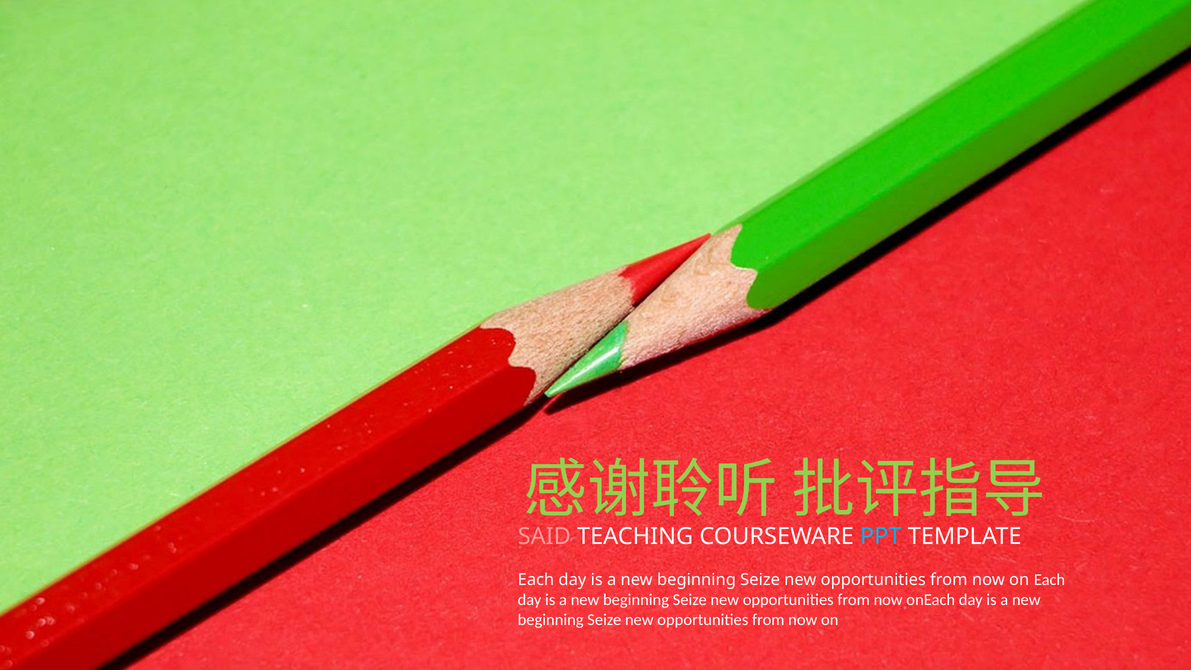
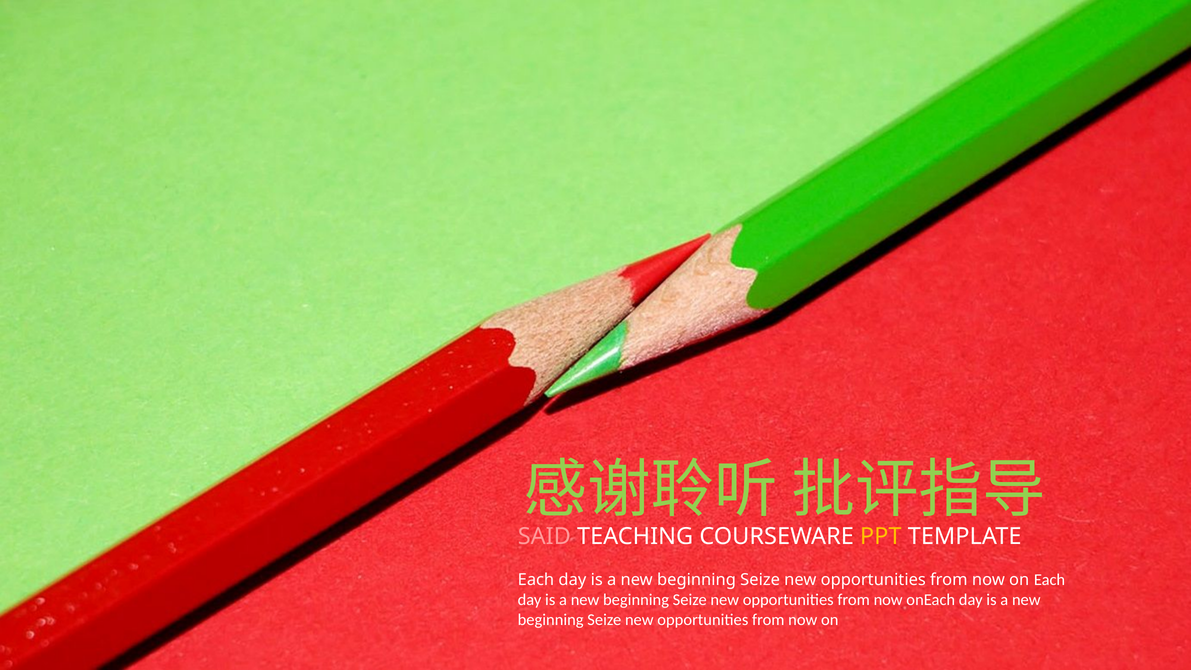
PPT colour: light blue -> yellow (881, 536)
